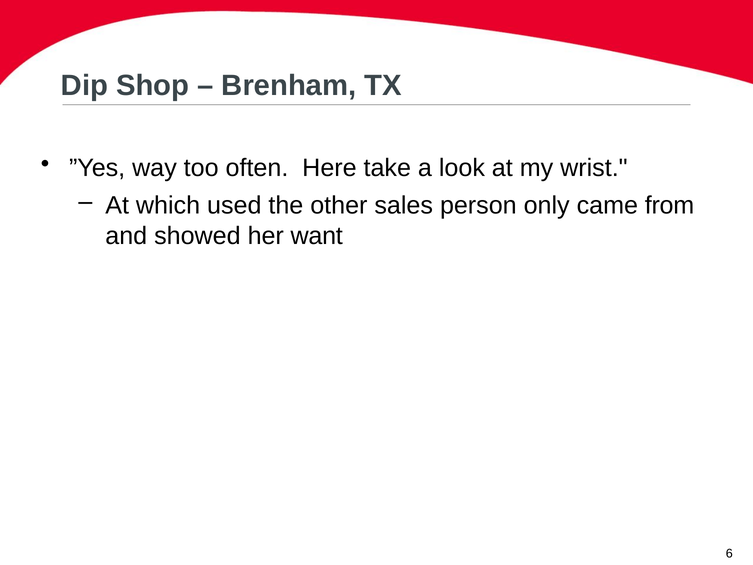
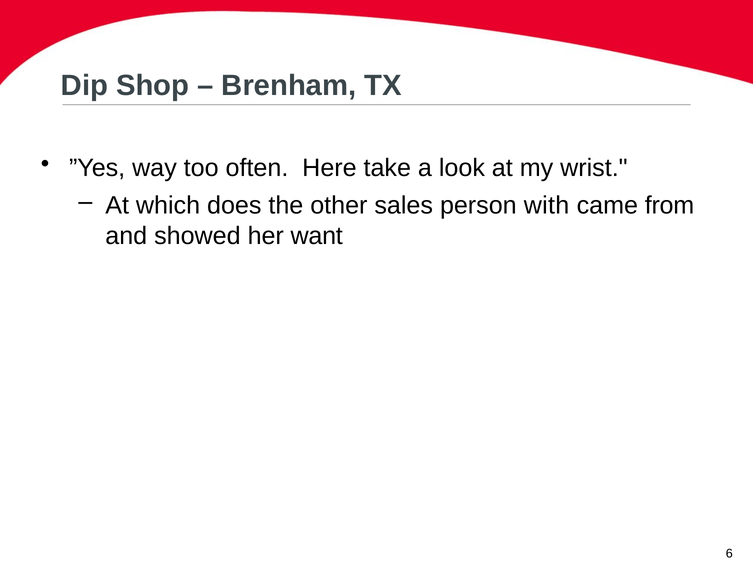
used: used -> does (234, 206)
only: only -> with (547, 206)
